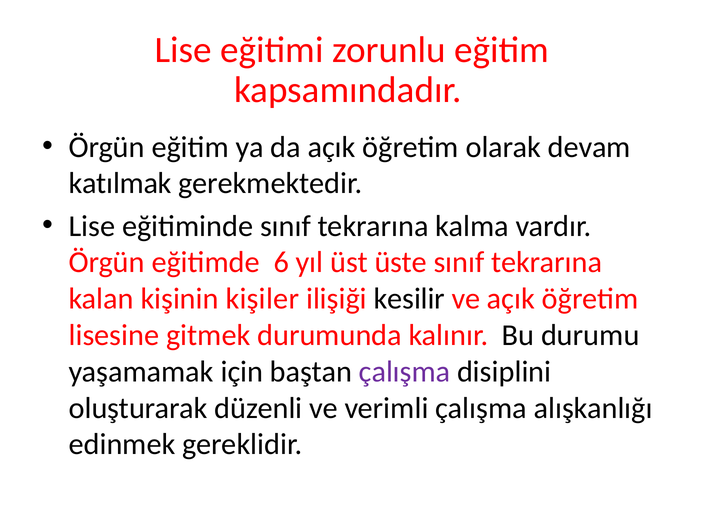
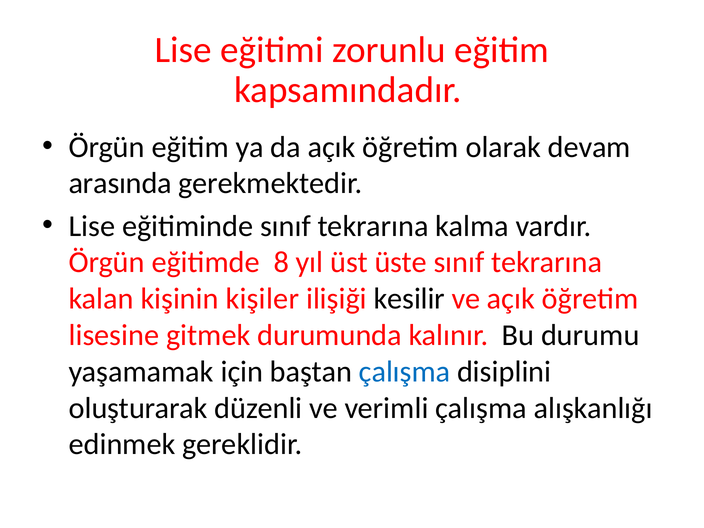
katılmak: katılmak -> arasında (120, 183)
6: 6 -> 8 (281, 262)
çalışma colour: purple -> blue (405, 372)
